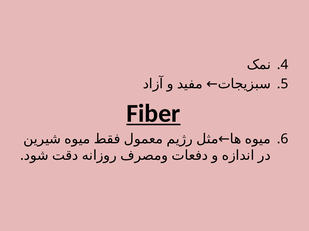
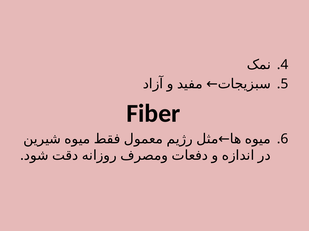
Fiber underline: present -> none (153, 114)
